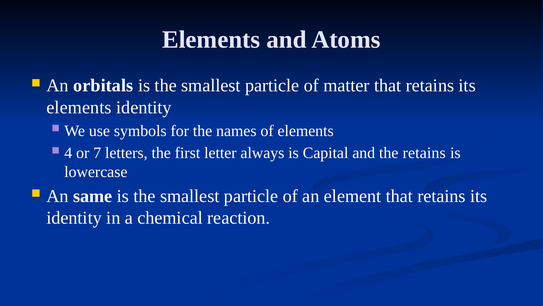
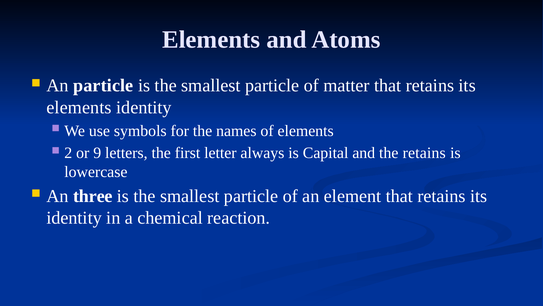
An orbitals: orbitals -> particle (103, 85)
4: 4 -> 2 (68, 153)
7: 7 -> 9 (97, 153)
same: same -> three (93, 196)
